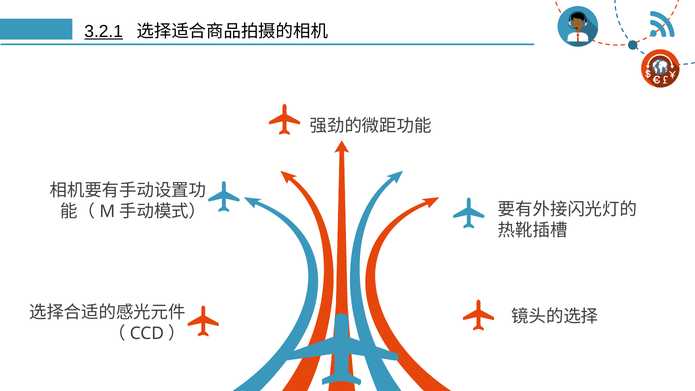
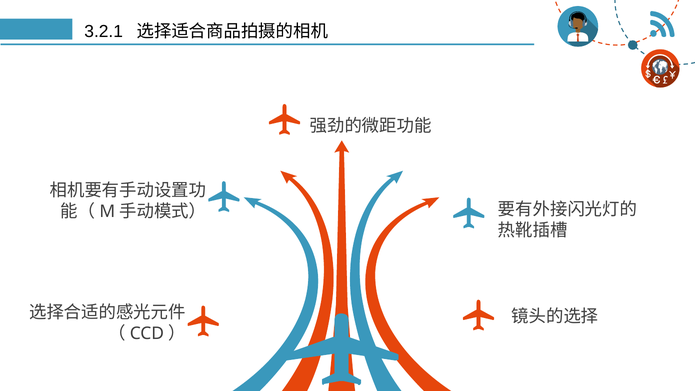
3.2.1 underline: present -> none (104, 31)
